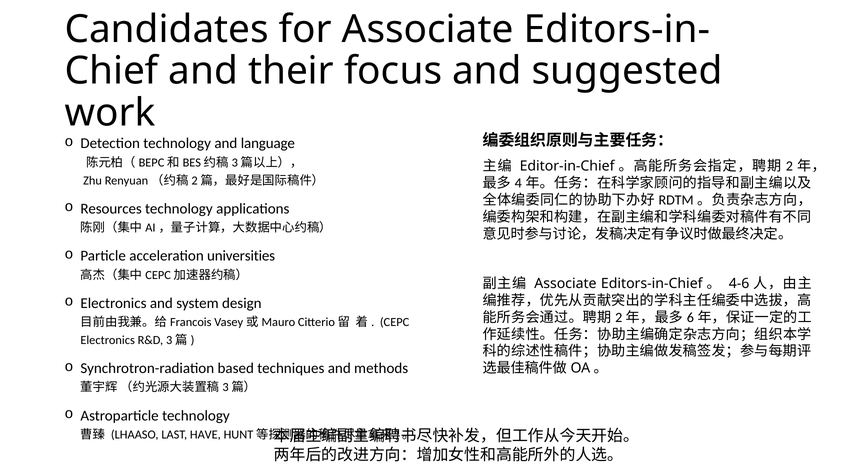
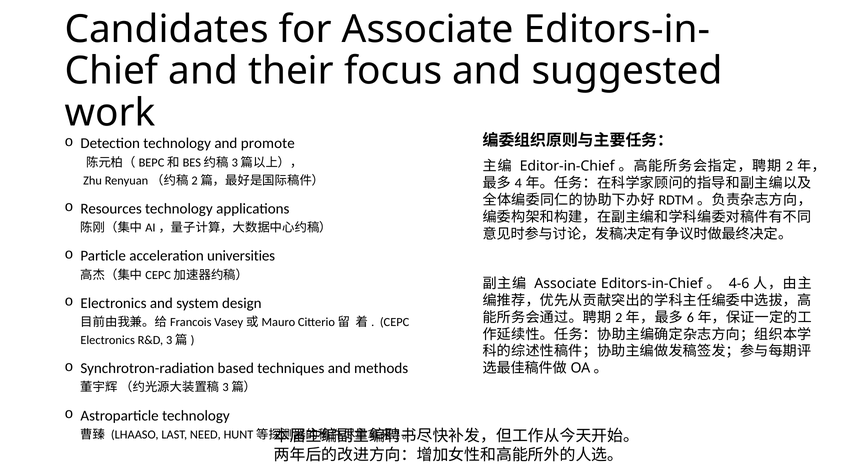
language: language -> promote (268, 144)
HAVE: HAVE -> NEED (205, 435)
